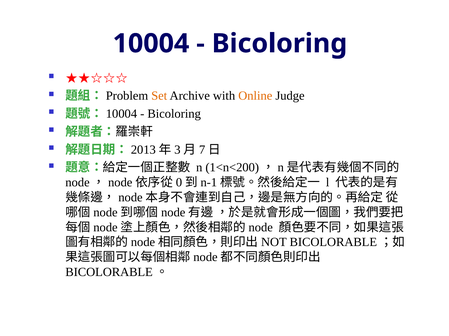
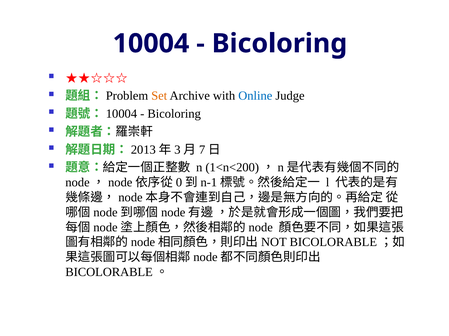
Online colour: orange -> blue (255, 96)
